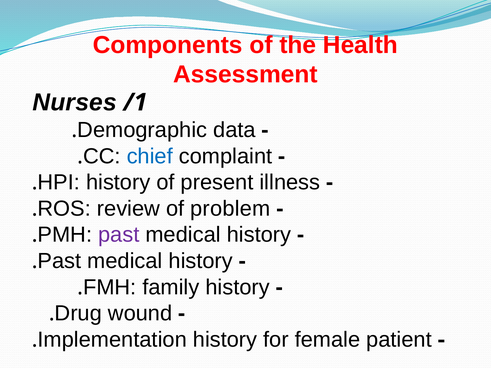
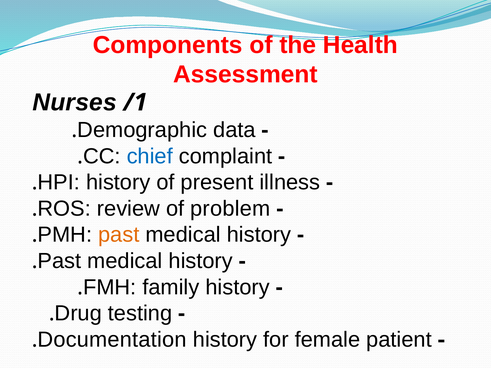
past colour: purple -> orange (119, 235)
wound: wound -> testing (140, 314)
Implementation: Implementation -> Documentation (112, 340)
